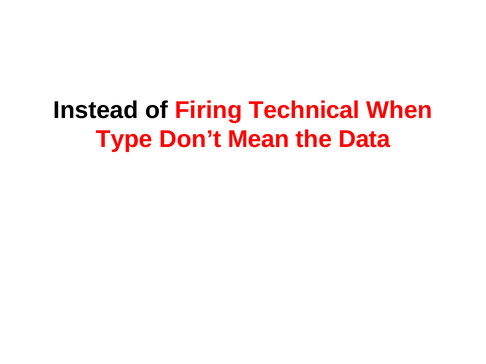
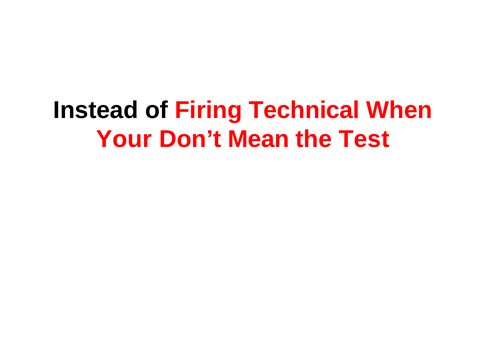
Type: Type -> Your (124, 139)
Data: Data -> Test (364, 139)
